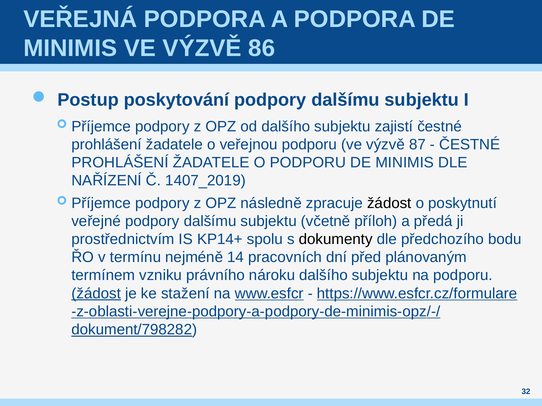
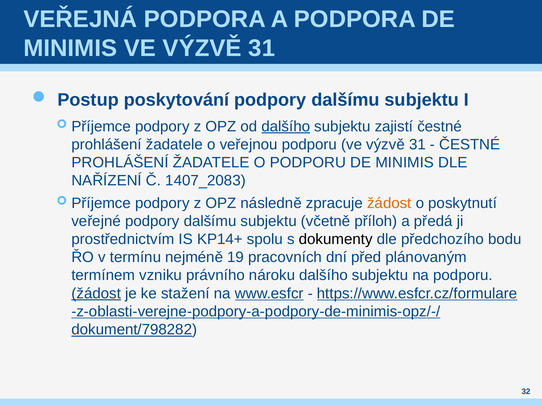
MINIMIS VE VÝZVĚ 86: 86 -> 31 (262, 48)
dalšího underline: none -> present (286, 127)
podporu ve výzvě 87: 87 -> 31 (417, 145)
1407_2019: 1407_2019 -> 1407_2083 (206, 181)
žádost colour: black -> orange (389, 203)
14: 14 -> 19 (236, 258)
